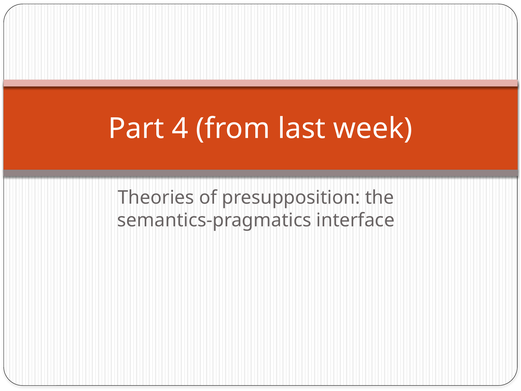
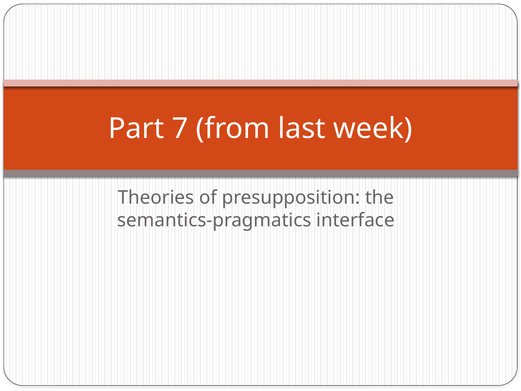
4: 4 -> 7 (180, 128)
